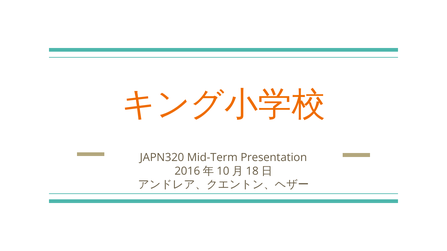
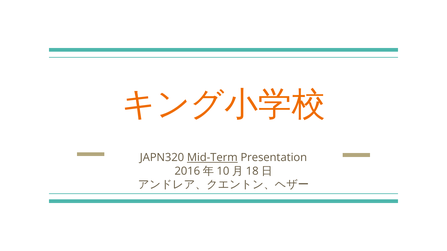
Mid-Term underline: none -> present (212, 158)
